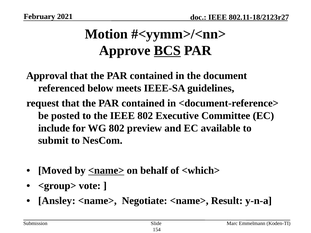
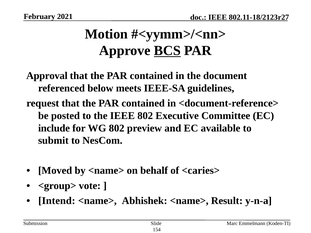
<name> underline: present -> none (106, 171)
<which>: <which> -> <caries> (201, 171)
Ansley: Ansley -> Intend (57, 201)
Negotiate: Negotiate -> Abhishek (145, 201)
